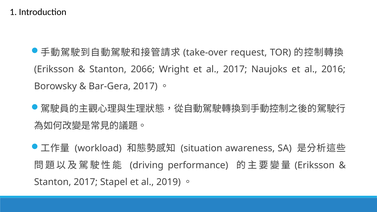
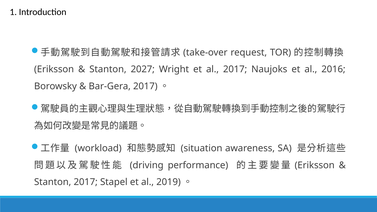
2066: 2066 -> 2027 (143, 69)
